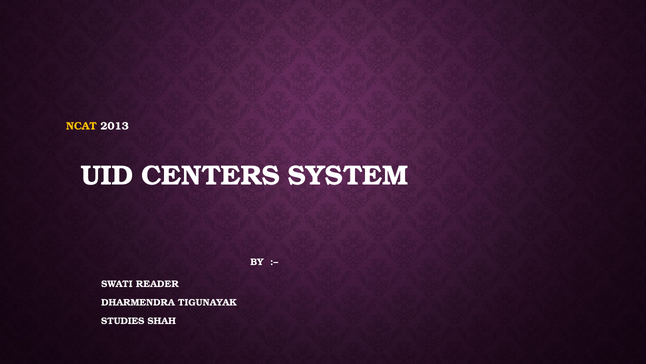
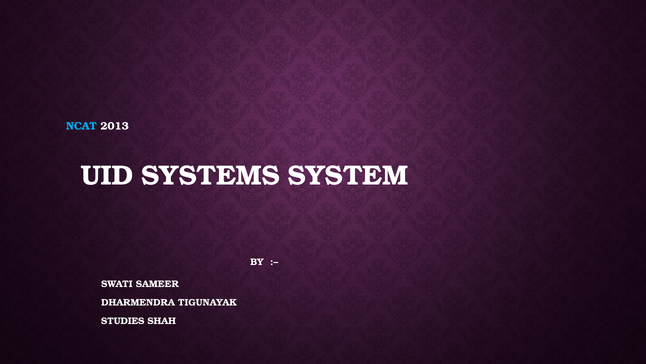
NCAT colour: yellow -> light blue (81, 126)
CENTERS: CENTERS -> SYSTEMS (211, 176)
READER: READER -> SAMEER (157, 284)
